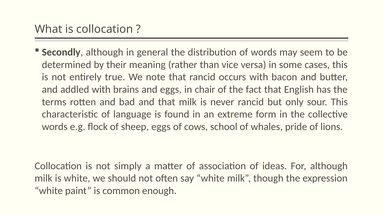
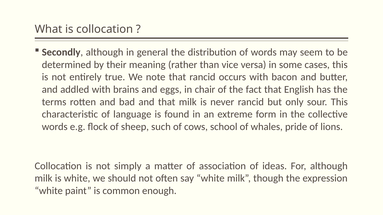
sheep eggs: eggs -> such (161, 127)
